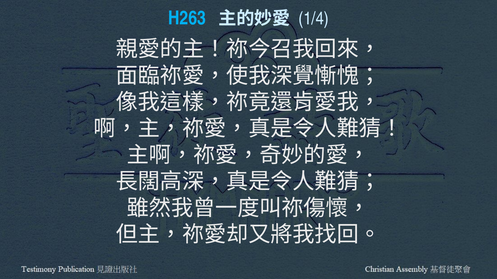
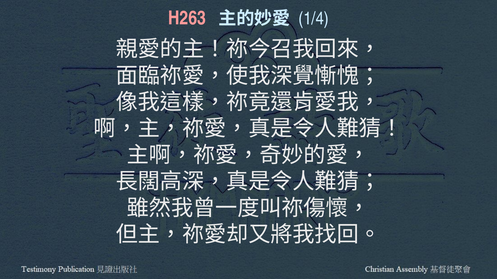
H263 colour: light blue -> pink (187, 18)
